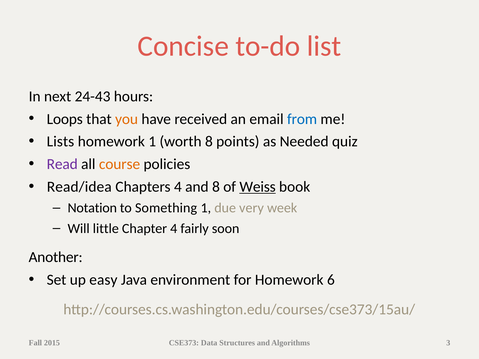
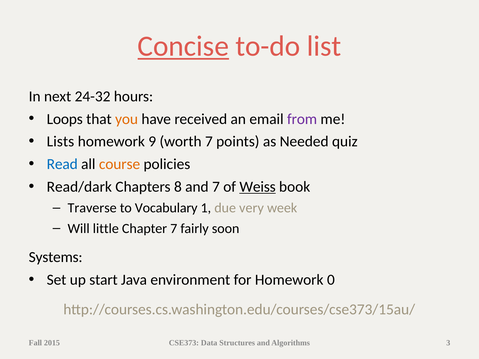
Concise underline: none -> present (183, 46)
24-43: 24-43 -> 24-32 (93, 96)
from colour: blue -> purple (302, 119)
homework 1: 1 -> 9 (152, 142)
worth 8: 8 -> 7 (209, 142)
Read colour: purple -> blue (62, 164)
Read/idea: Read/idea -> Read/dark (79, 187)
Chapters 4: 4 -> 8 (178, 187)
and 8: 8 -> 7 (216, 187)
Notation: Notation -> Traverse (92, 208)
Something: Something -> Vocabulary (166, 208)
Chapter 4: 4 -> 7 (174, 229)
Another: Another -> Systems (56, 257)
easy: easy -> start (103, 280)
6: 6 -> 0 (331, 280)
